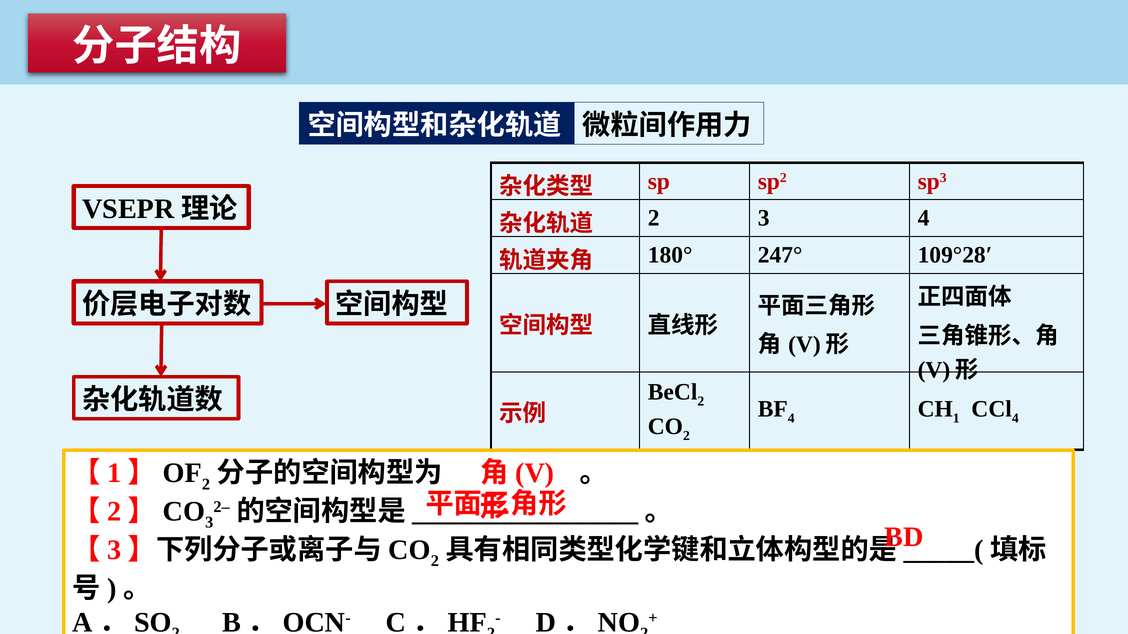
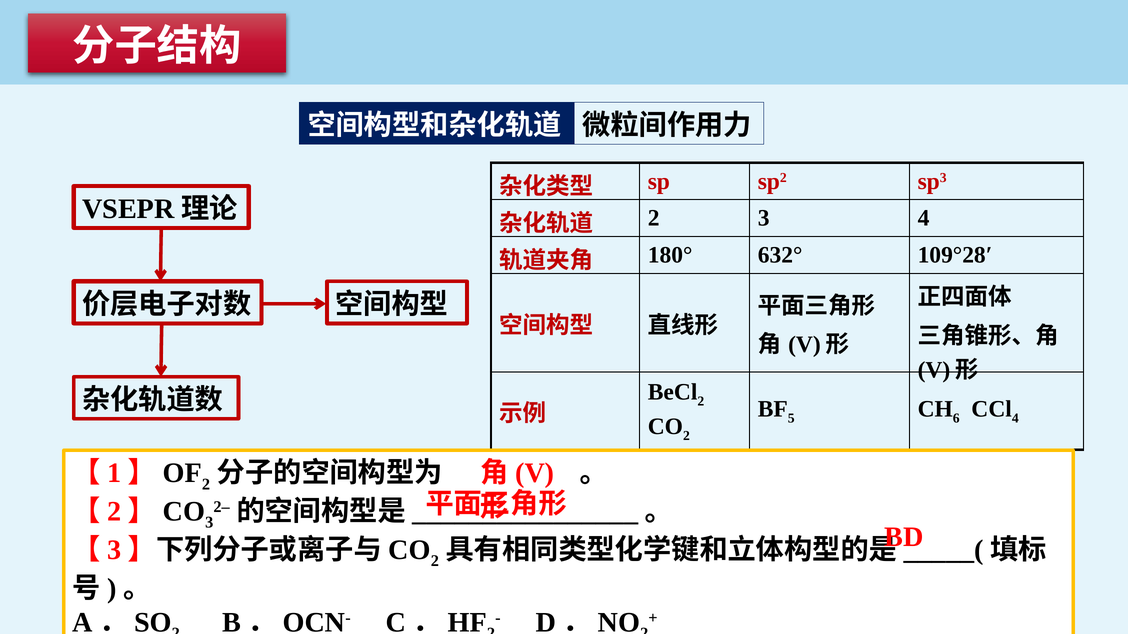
247°: 247° -> 632° (780, 255)
4: 4 -> 5 (791, 419)
1: 1 -> 6 (956, 419)
